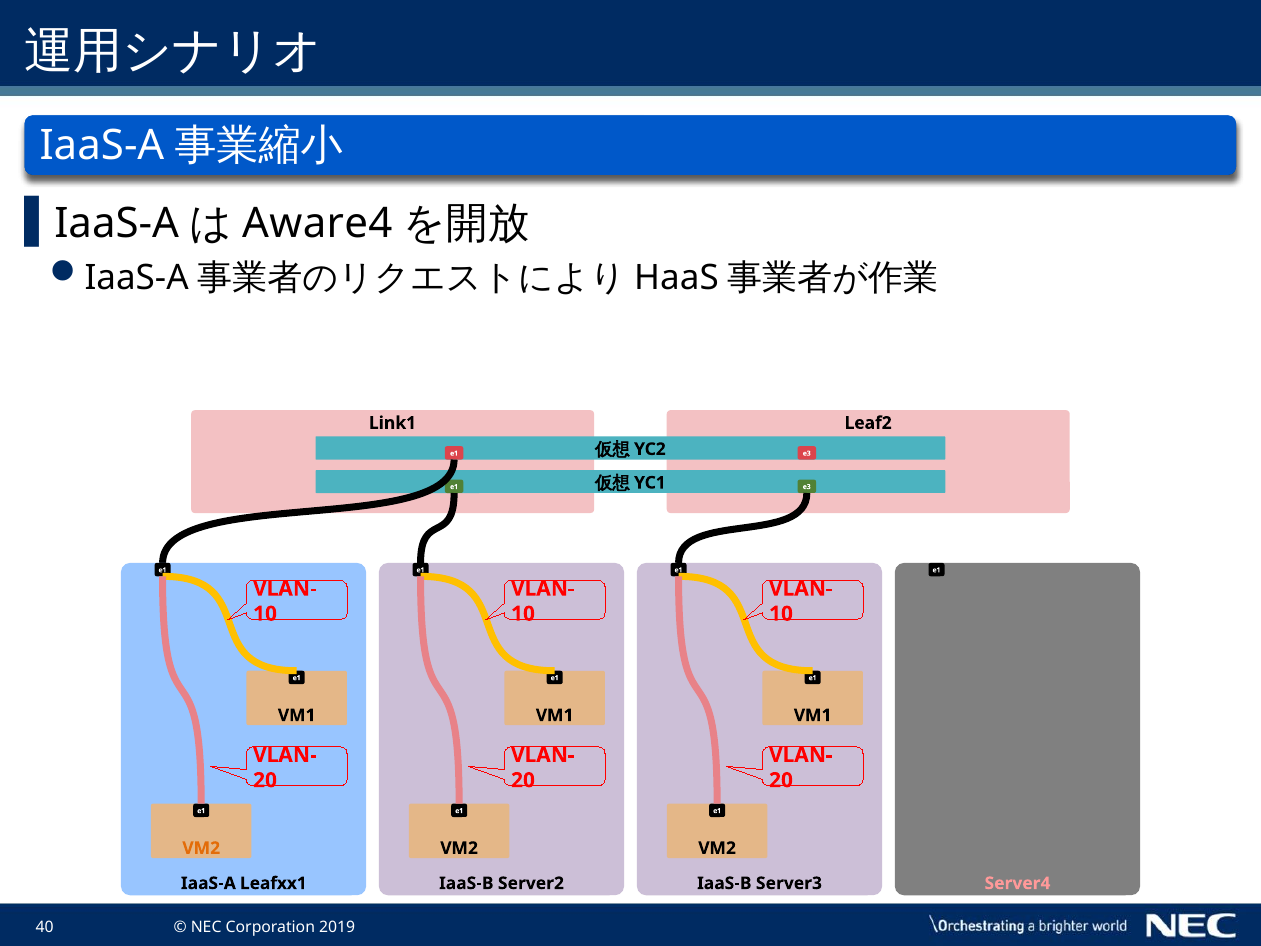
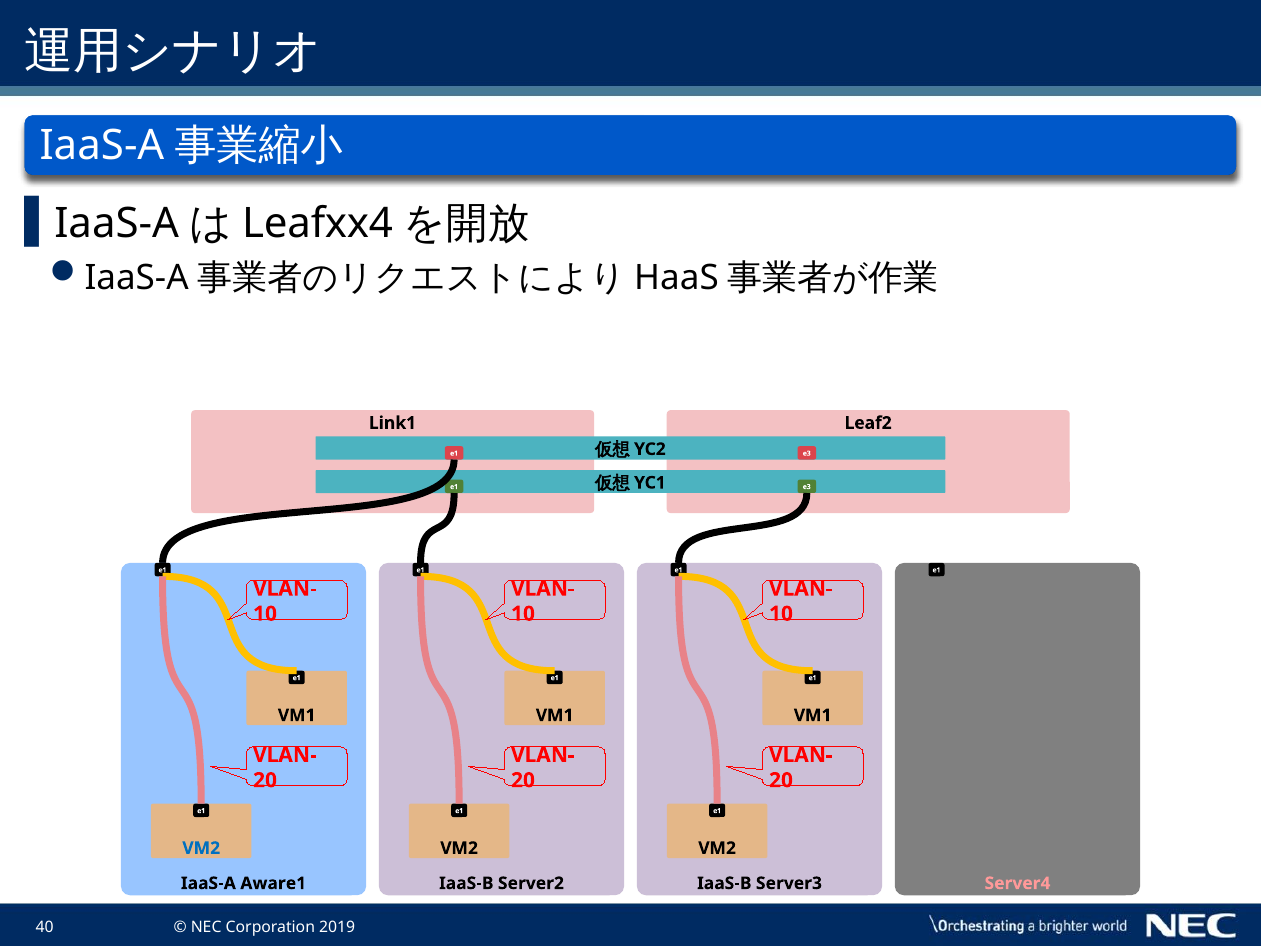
Aware4: Aware4 -> Leafxx4 (318, 223)
VM2 colour: orange -> blue (201, 848)
Leafxx1: Leafxx1 -> Aware1 (273, 883)
